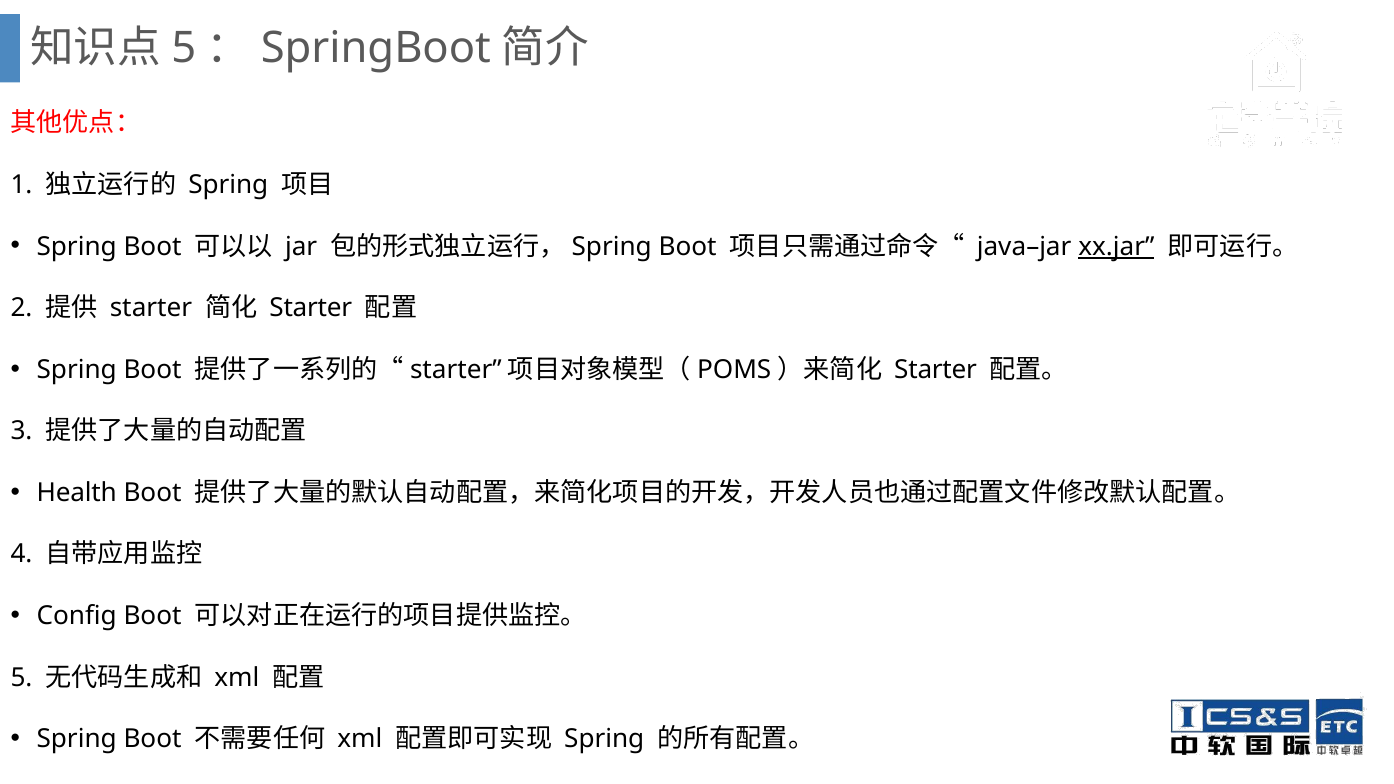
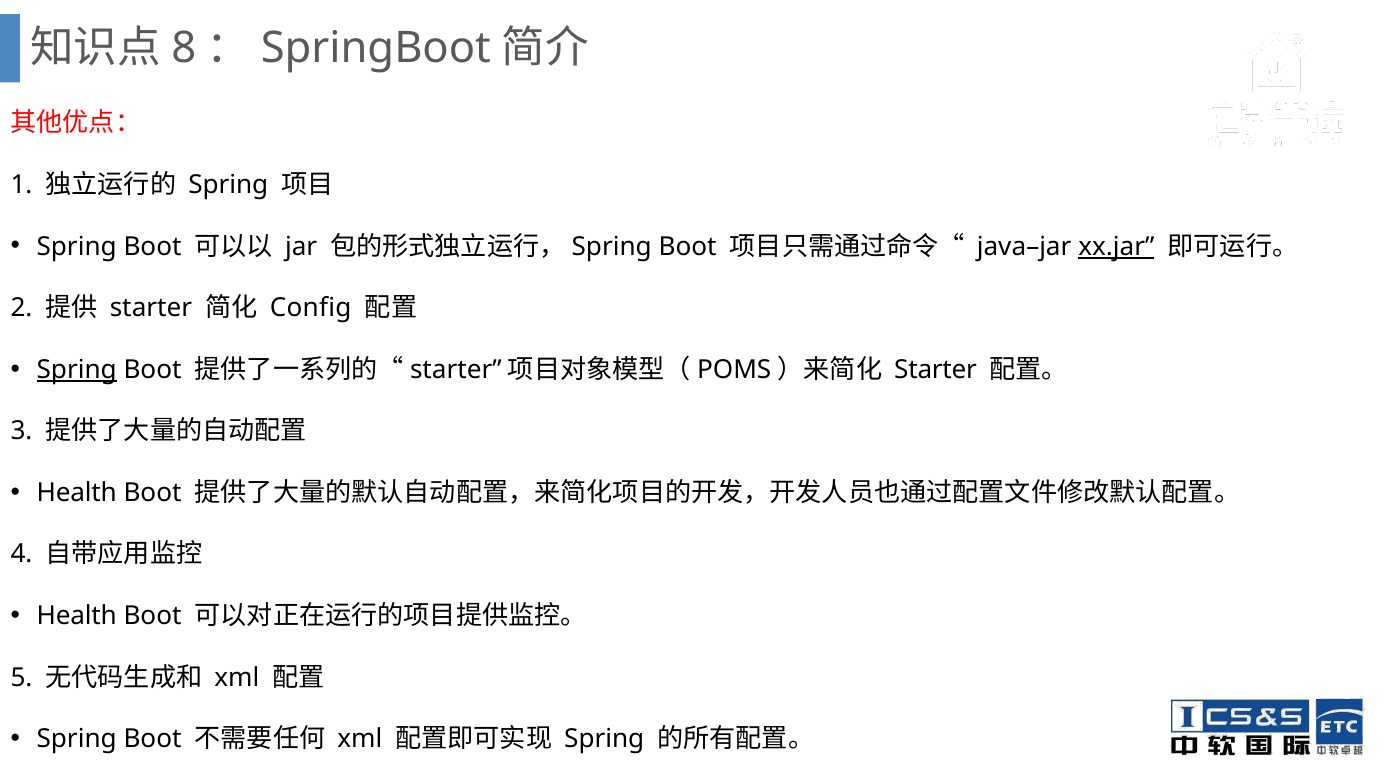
5: 5 -> 8 (184, 48)
Starter: Starter -> Config (311, 308)
Spring underline: none -> present (77, 370)
Config: Config -> Health (77, 616)
